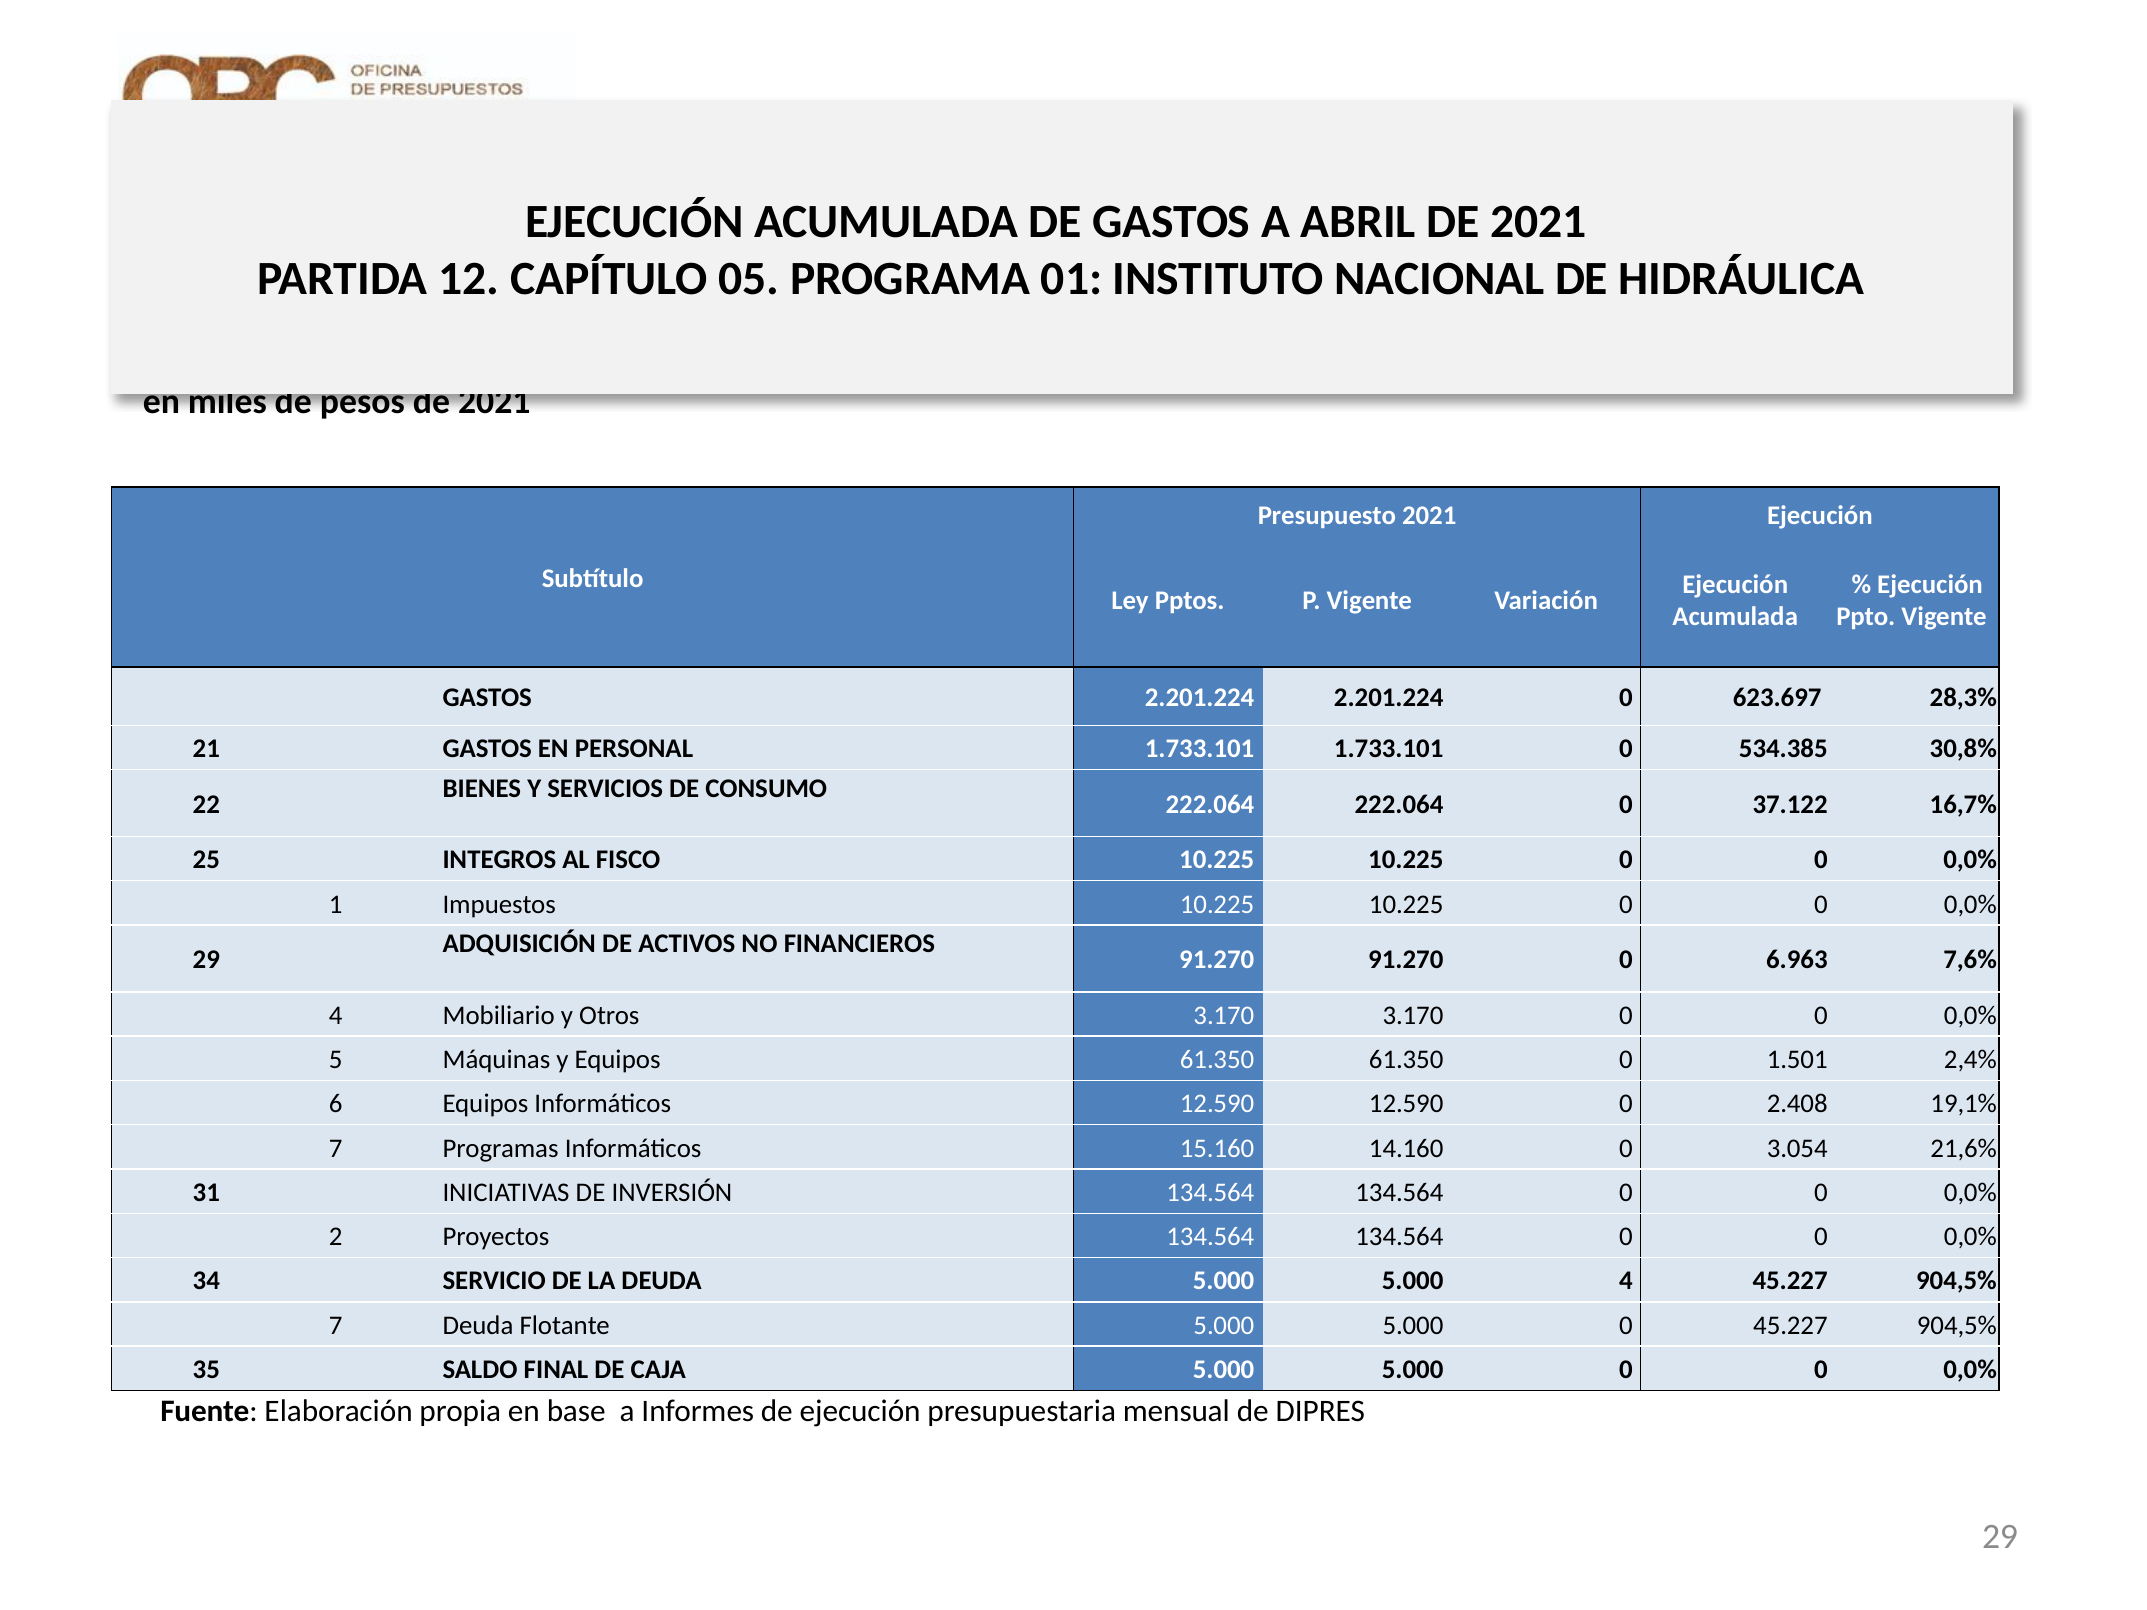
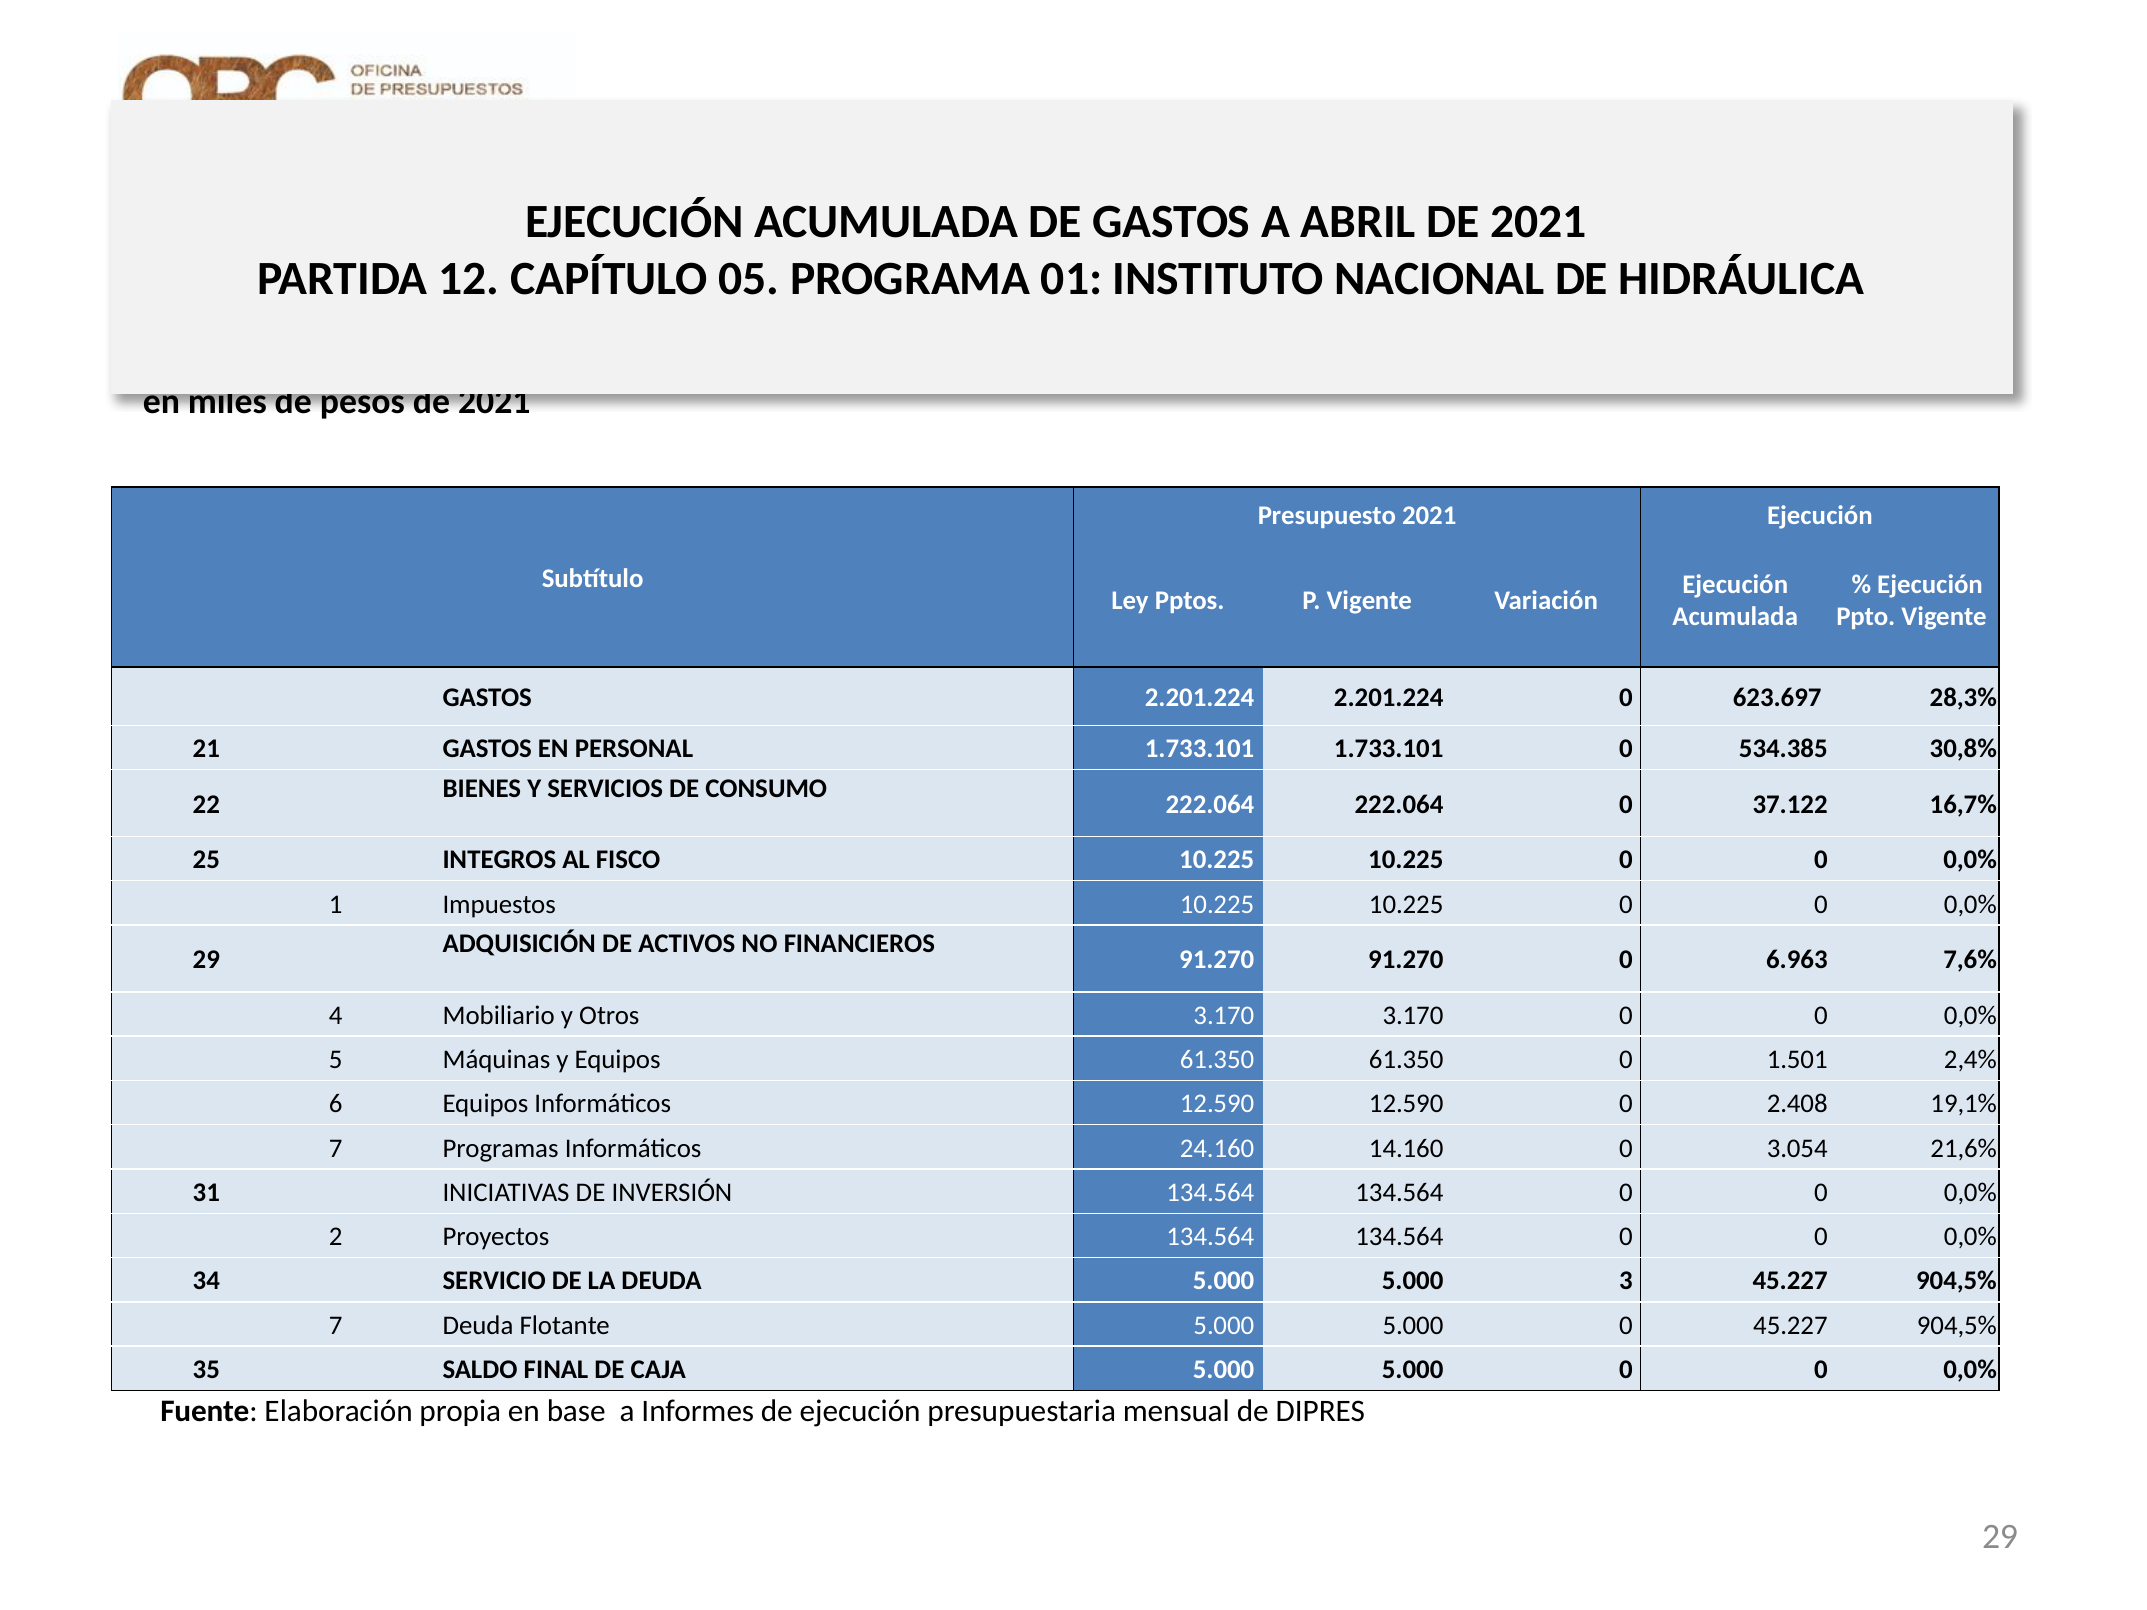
15.160: 15.160 -> 24.160 (1217, 1148)
5.000 4: 4 -> 3 (1626, 1281)
